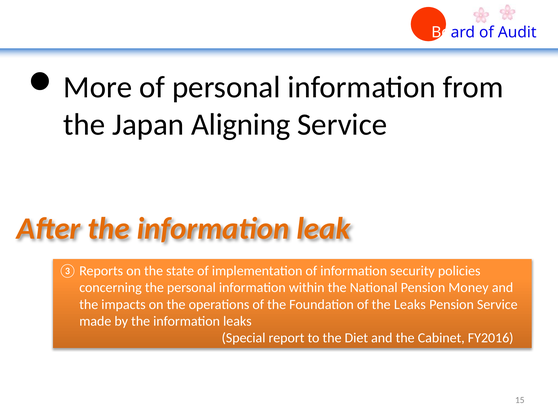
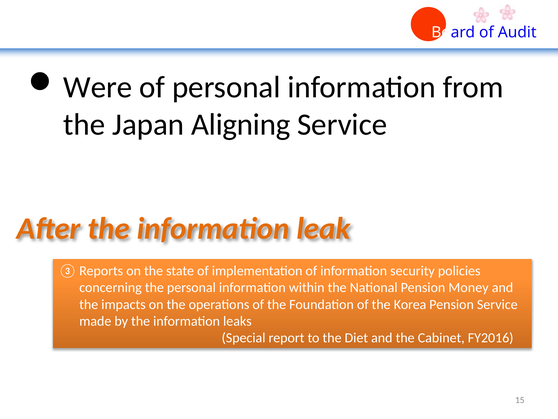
More: More -> Were (98, 87)
the Leaks: Leaks -> Korea (410, 304)
